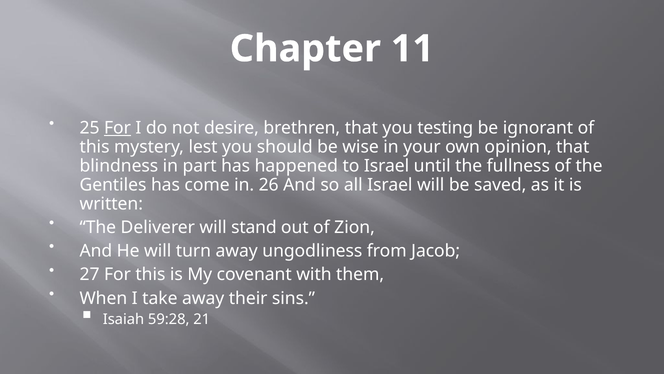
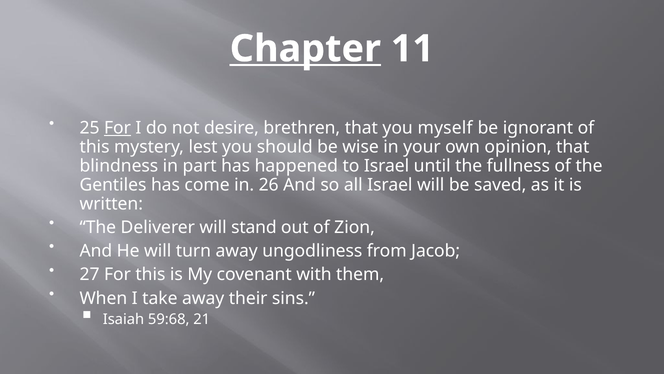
Chapter underline: none -> present (305, 49)
testing: testing -> myself (445, 128)
59:28: 59:28 -> 59:68 (169, 319)
